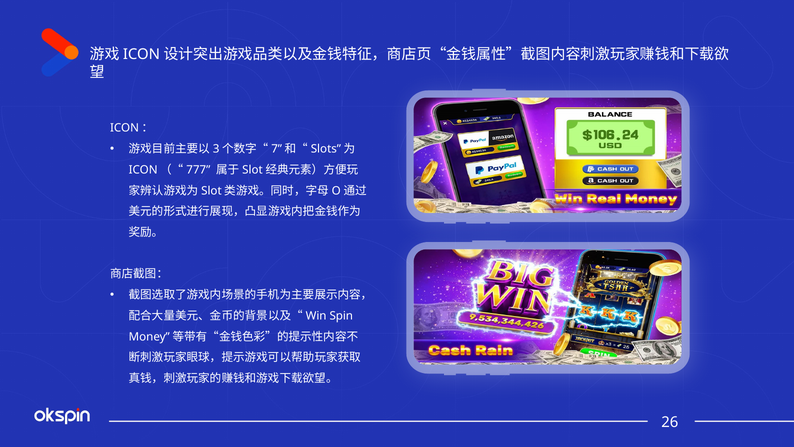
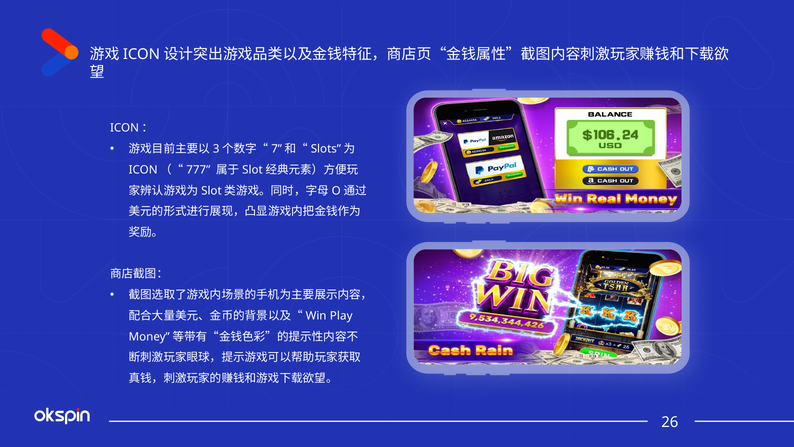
Spin: Spin -> Play (341, 316)
